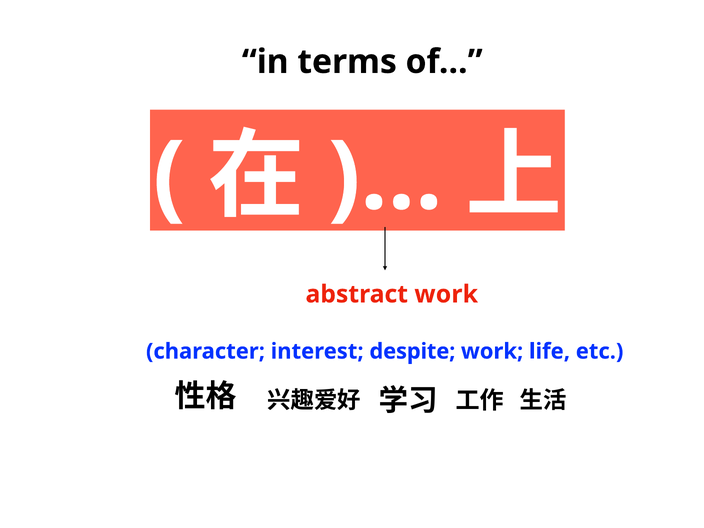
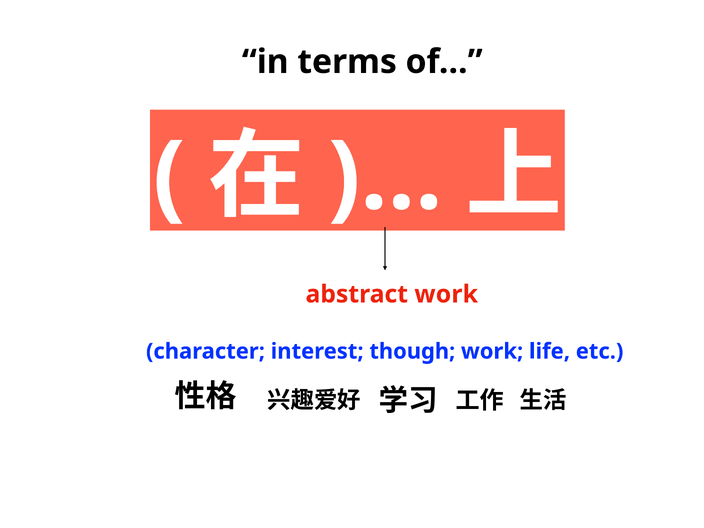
despite: despite -> though (412, 351)
